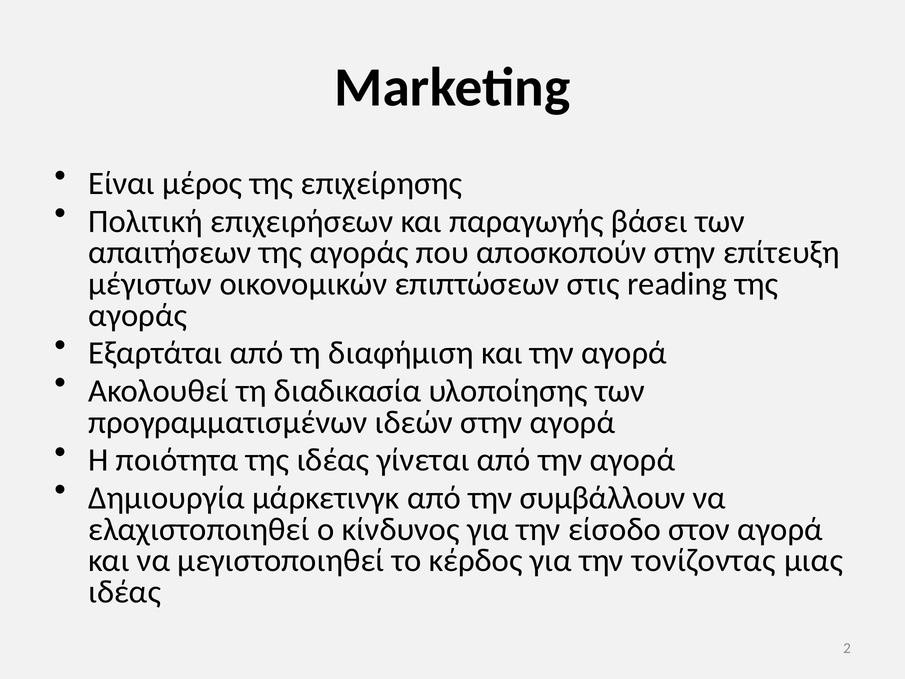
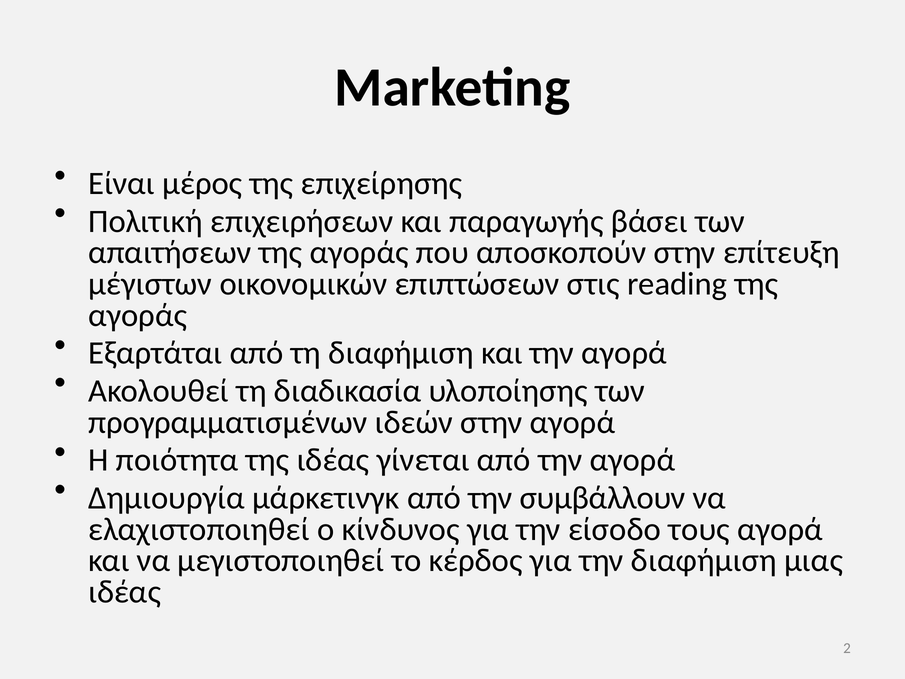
στον: στον -> τους (699, 529)
την τονίζοντας: τονίζοντας -> διαφήμιση (704, 560)
